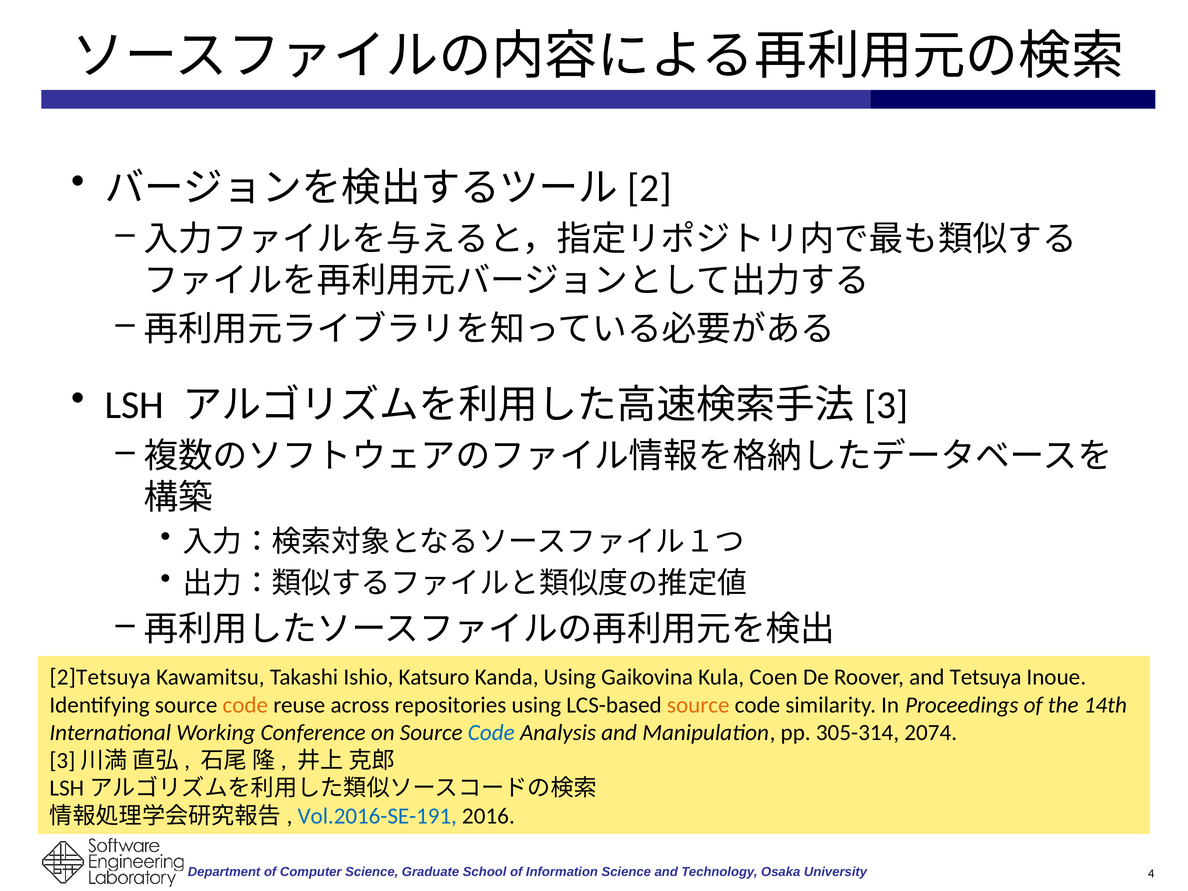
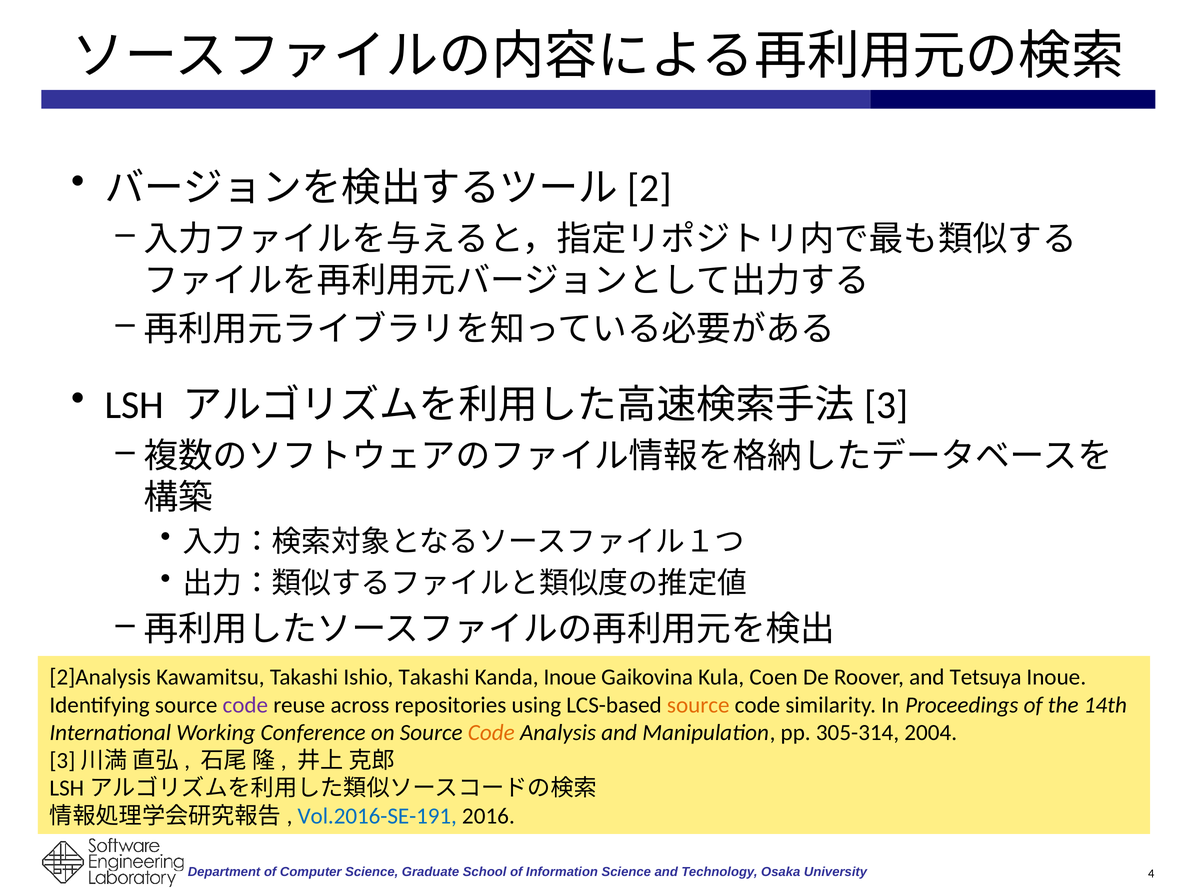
2]Tetsuya: 2]Tetsuya -> 2]Analysis (100, 677)
Ishio Katsuro: Katsuro -> Takashi (434, 677)
Kanda Using: Using -> Inoue (570, 677)
code colour: orange -> purple (245, 705)
Code colour: blue -> orange (491, 733)
2074: 2074 -> 2004 (931, 733)
